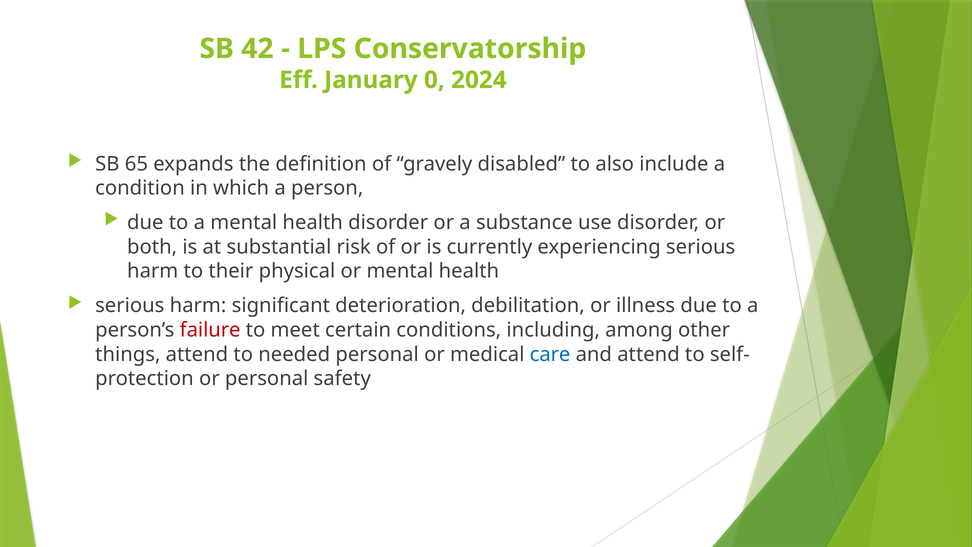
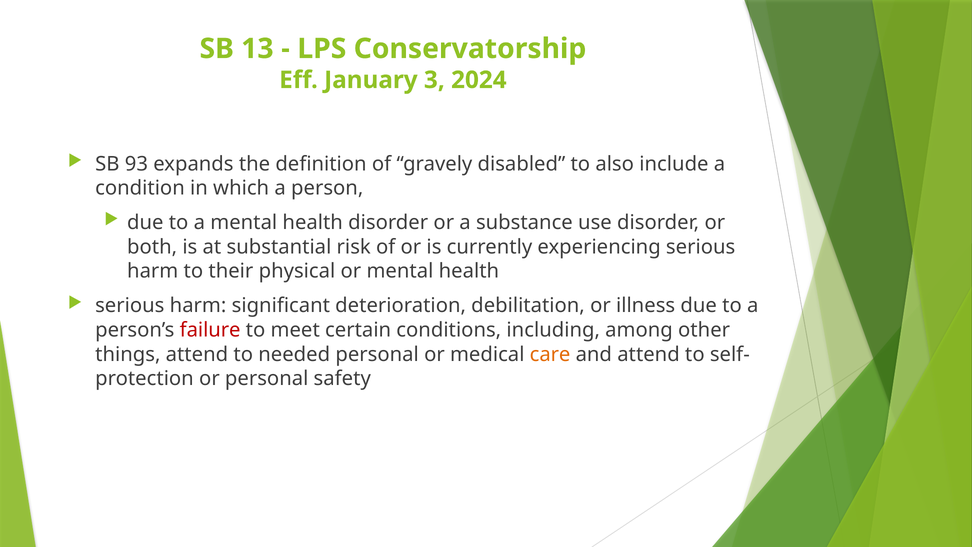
42: 42 -> 13 (257, 49)
0: 0 -> 3 (434, 80)
65: 65 -> 93 (136, 164)
care colour: blue -> orange (550, 354)
